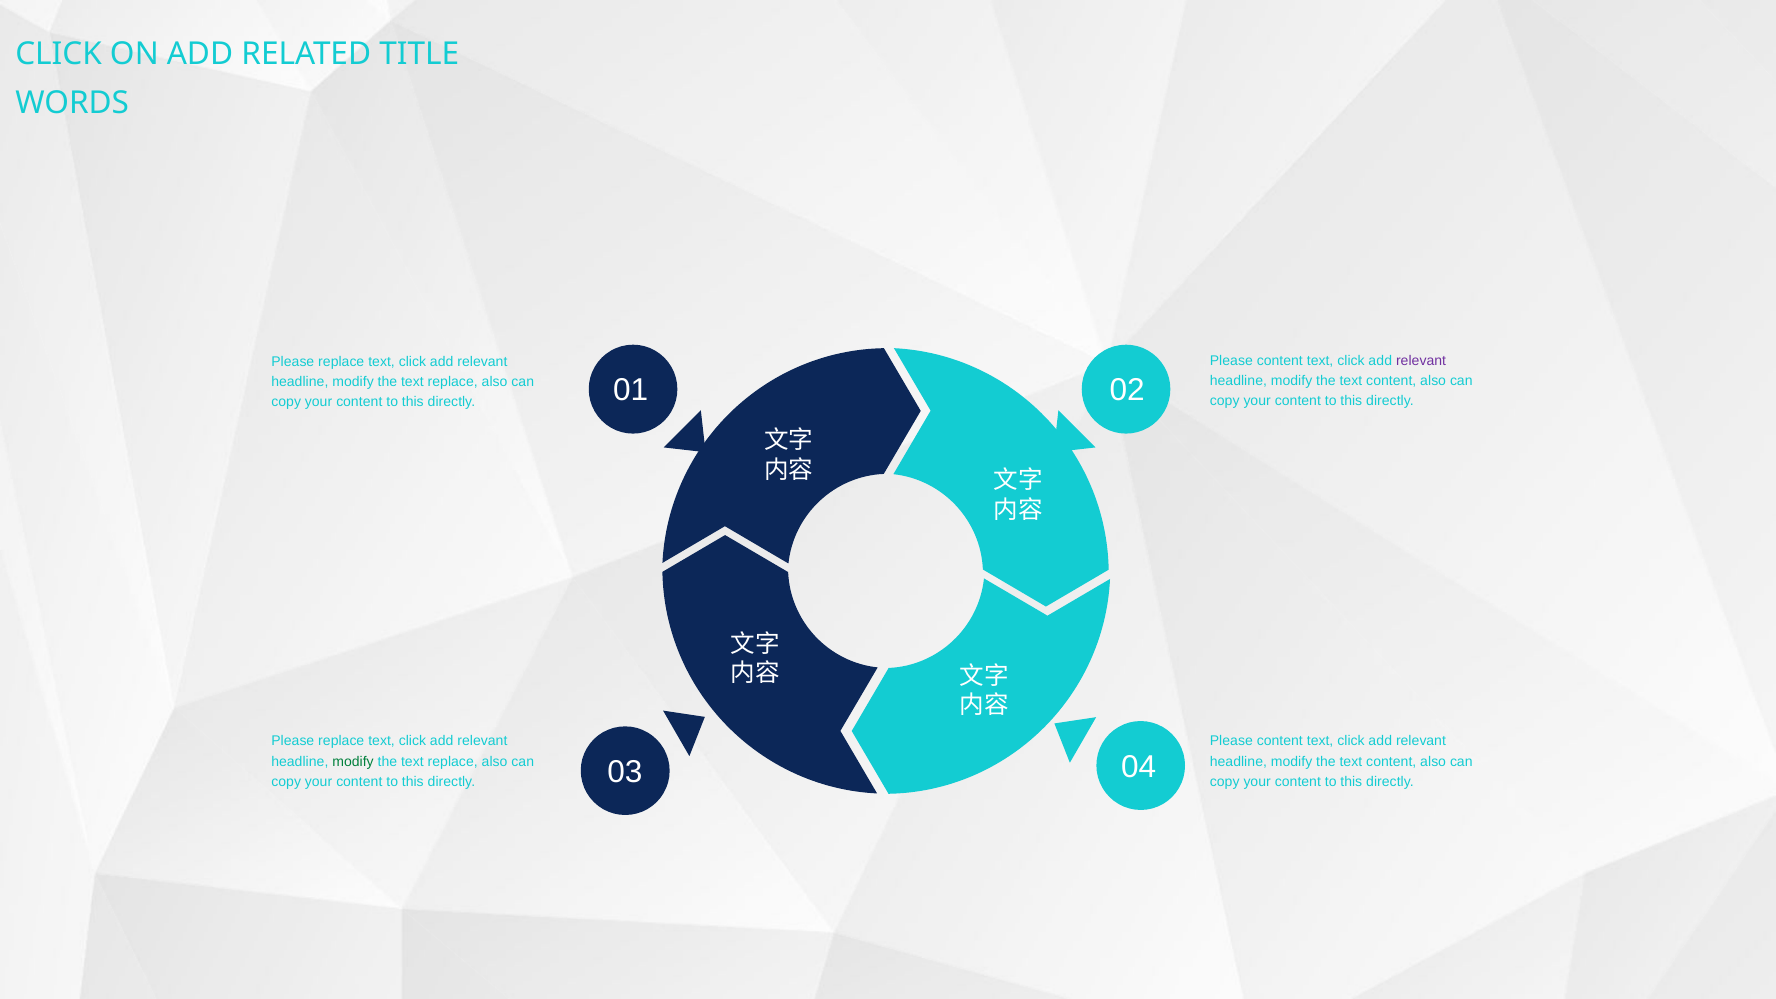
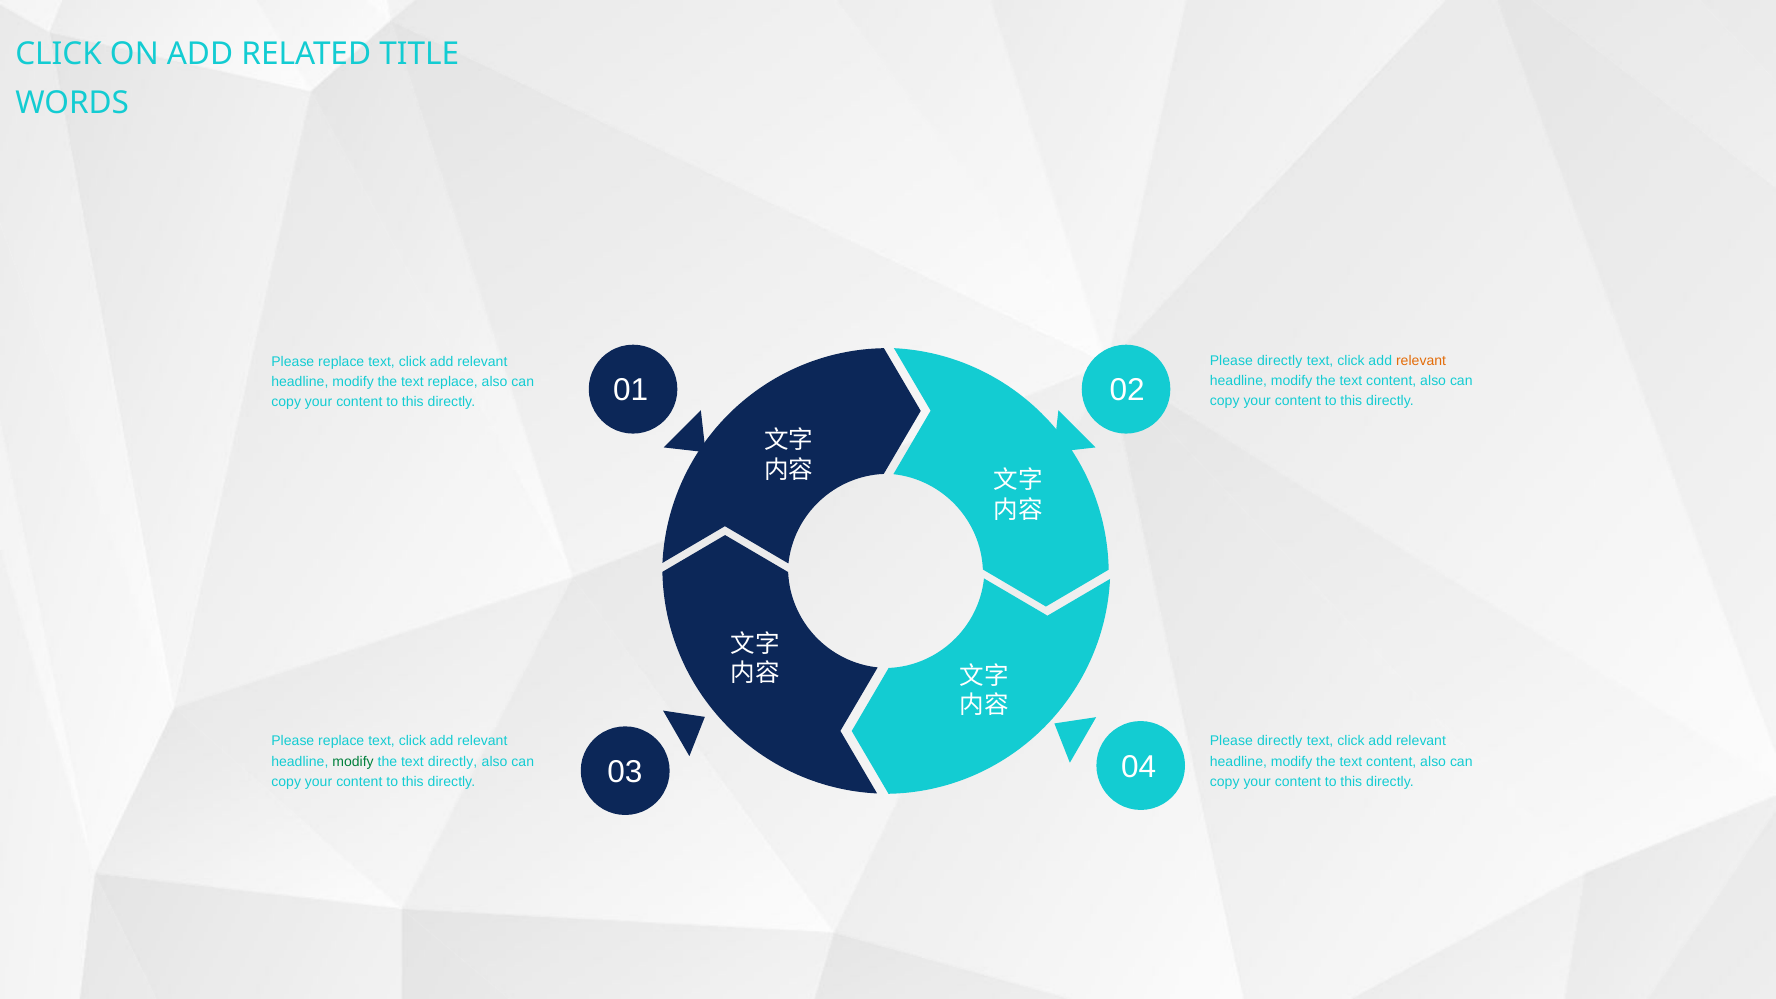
content: content -> directly (1280, 361)
relevant colour: purple -> orange (1421, 361)
content: content -> directly (1280, 741)
replace: replace -> directly (453, 761)
